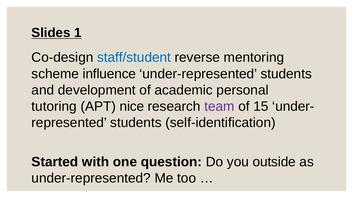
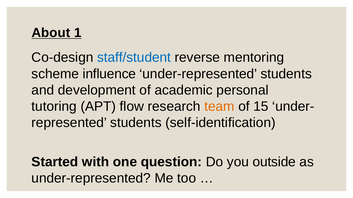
Slides: Slides -> About (51, 33)
nice: nice -> flow (132, 107)
team colour: purple -> orange (219, 107)
